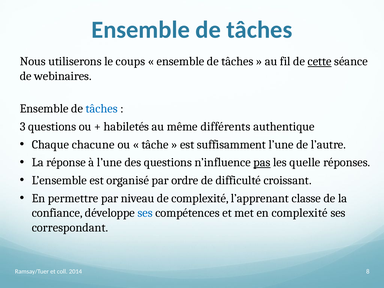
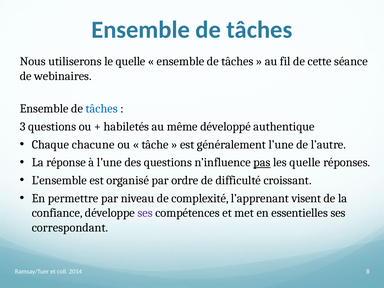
le coups: coups -> quelle (131, 61)
cette underline: present -> none (320, 61)
différents: différents -> développé (226, 127)
suffisamment: suffisamment -> généralement (231, 144)
classe: classe -> visent (306, 198)
ses colour: blue -> purple (145, 213)
en complexité: complexité -> essentielles (300, 213)
